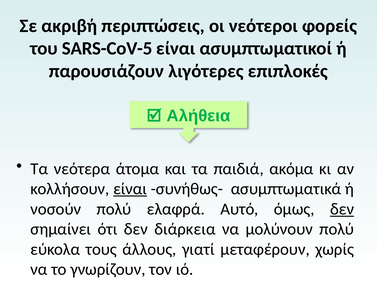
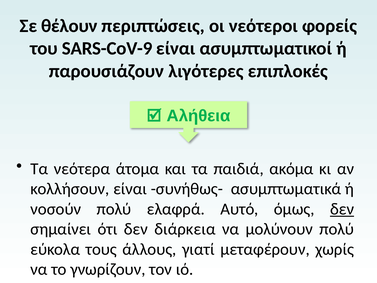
ακριβή: ακριβή -> θέλουν (69, 26)
SARS-CoV-5: SARS-CoV-5 -> SARS-CoV-9 (107, 48)
είναι underline: present -> none (130, 189)
